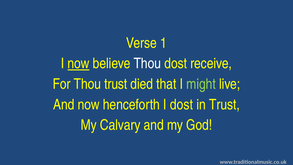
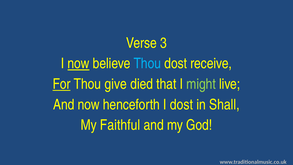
1: 1 -> 3 (163, 43)
Thou colour: white -> light blue (147, 63)
For underline: none -> present (62, 84)
Thou trust: trust -> give (116, 84)
in Trust: Trust -> Shall (224, 105)
Calvary: Calvary -> Faithful (120, 125)
